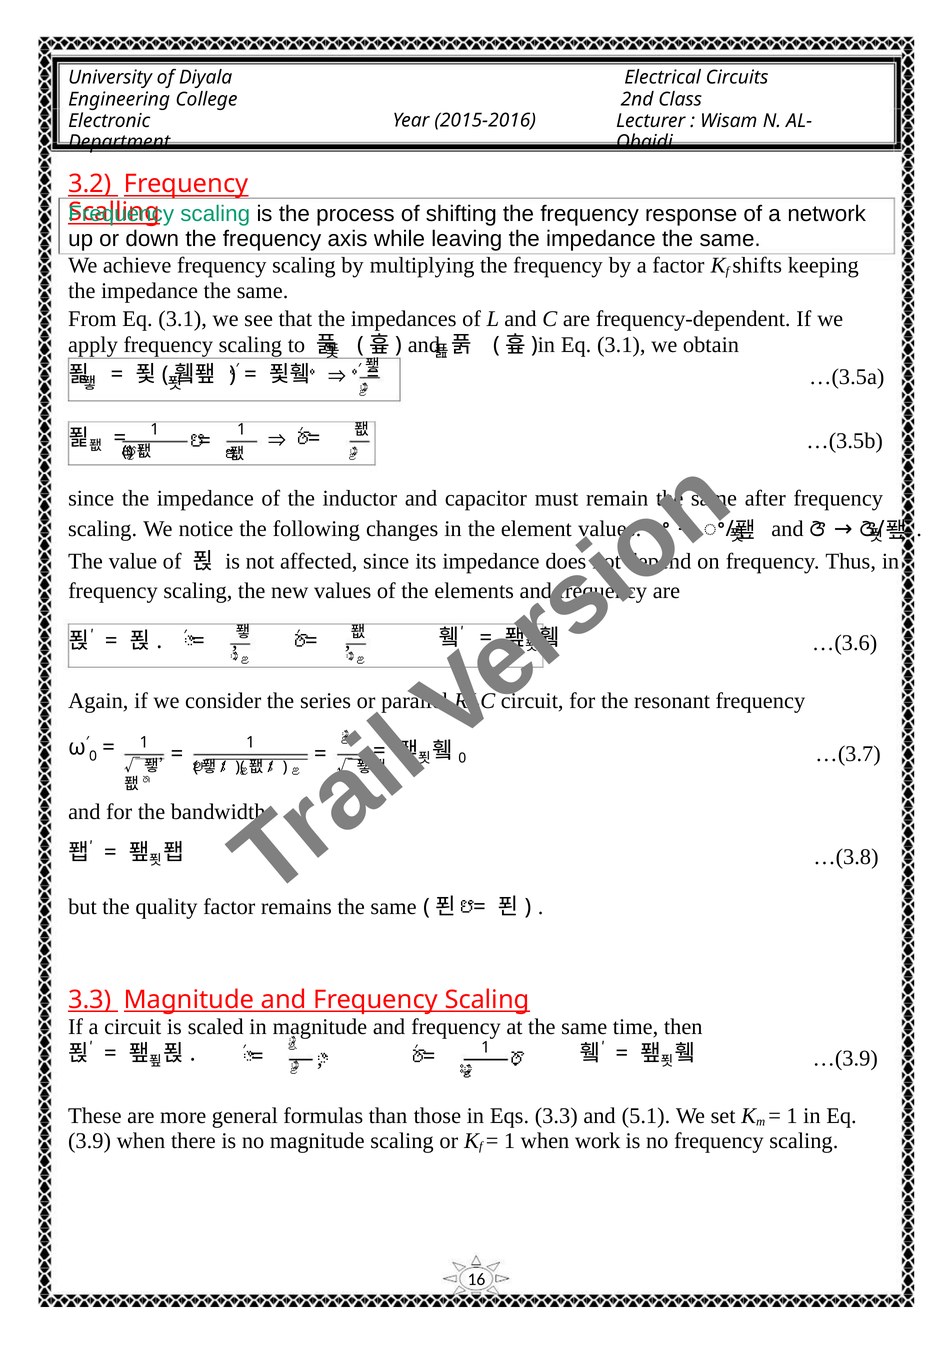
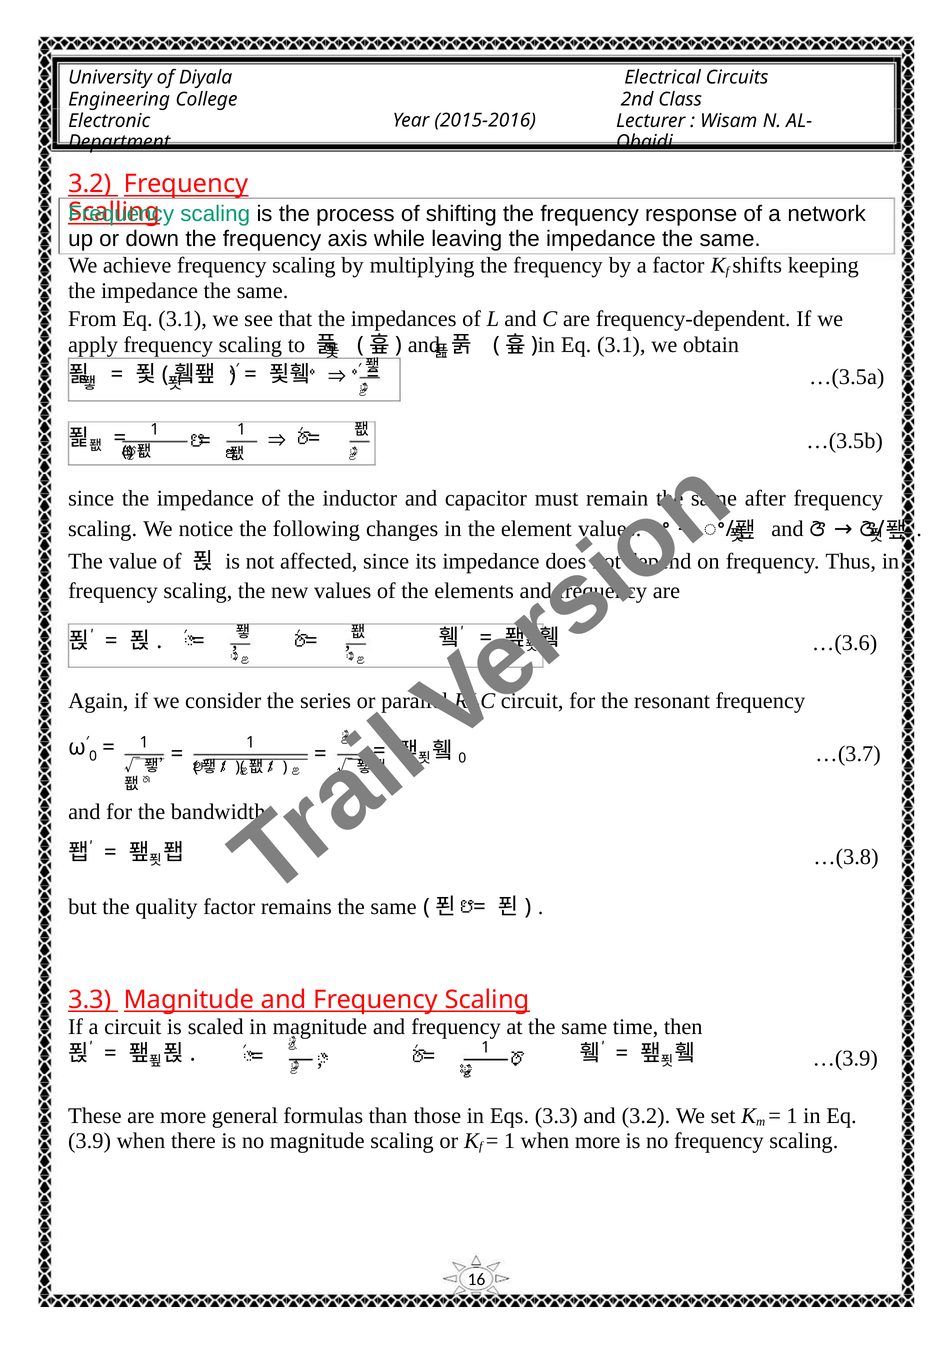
and 5.1: 5.1 -> 3.2 (646, 1116)
when work: work -> more (598, 1141)
